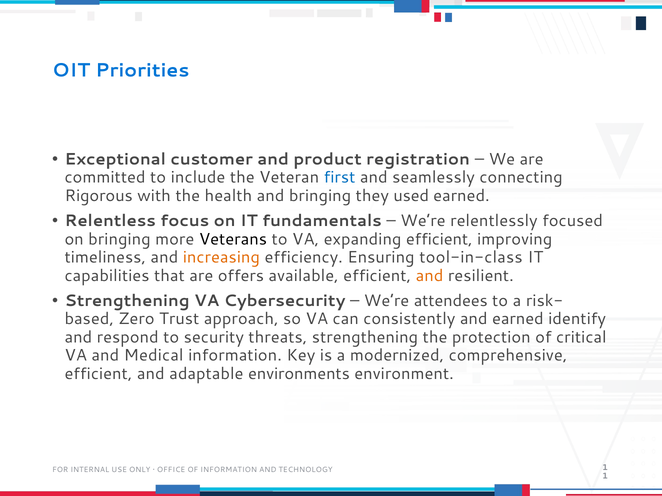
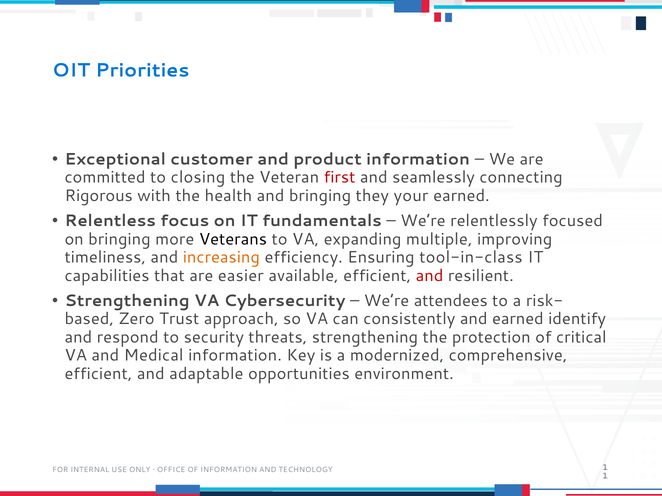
product registration: registration -> information (418, 159)
include: include -> closing (198, 178)
first colour: blue -> red (340, 178)
used: used -> your (411, 196)
expanding efficient: efficient -> multiple (439, 239)
offers: offers -> easier (241, 276)
and colour: orange -> red (430, 276)
environments: environments -> opportunities (299, 374)
